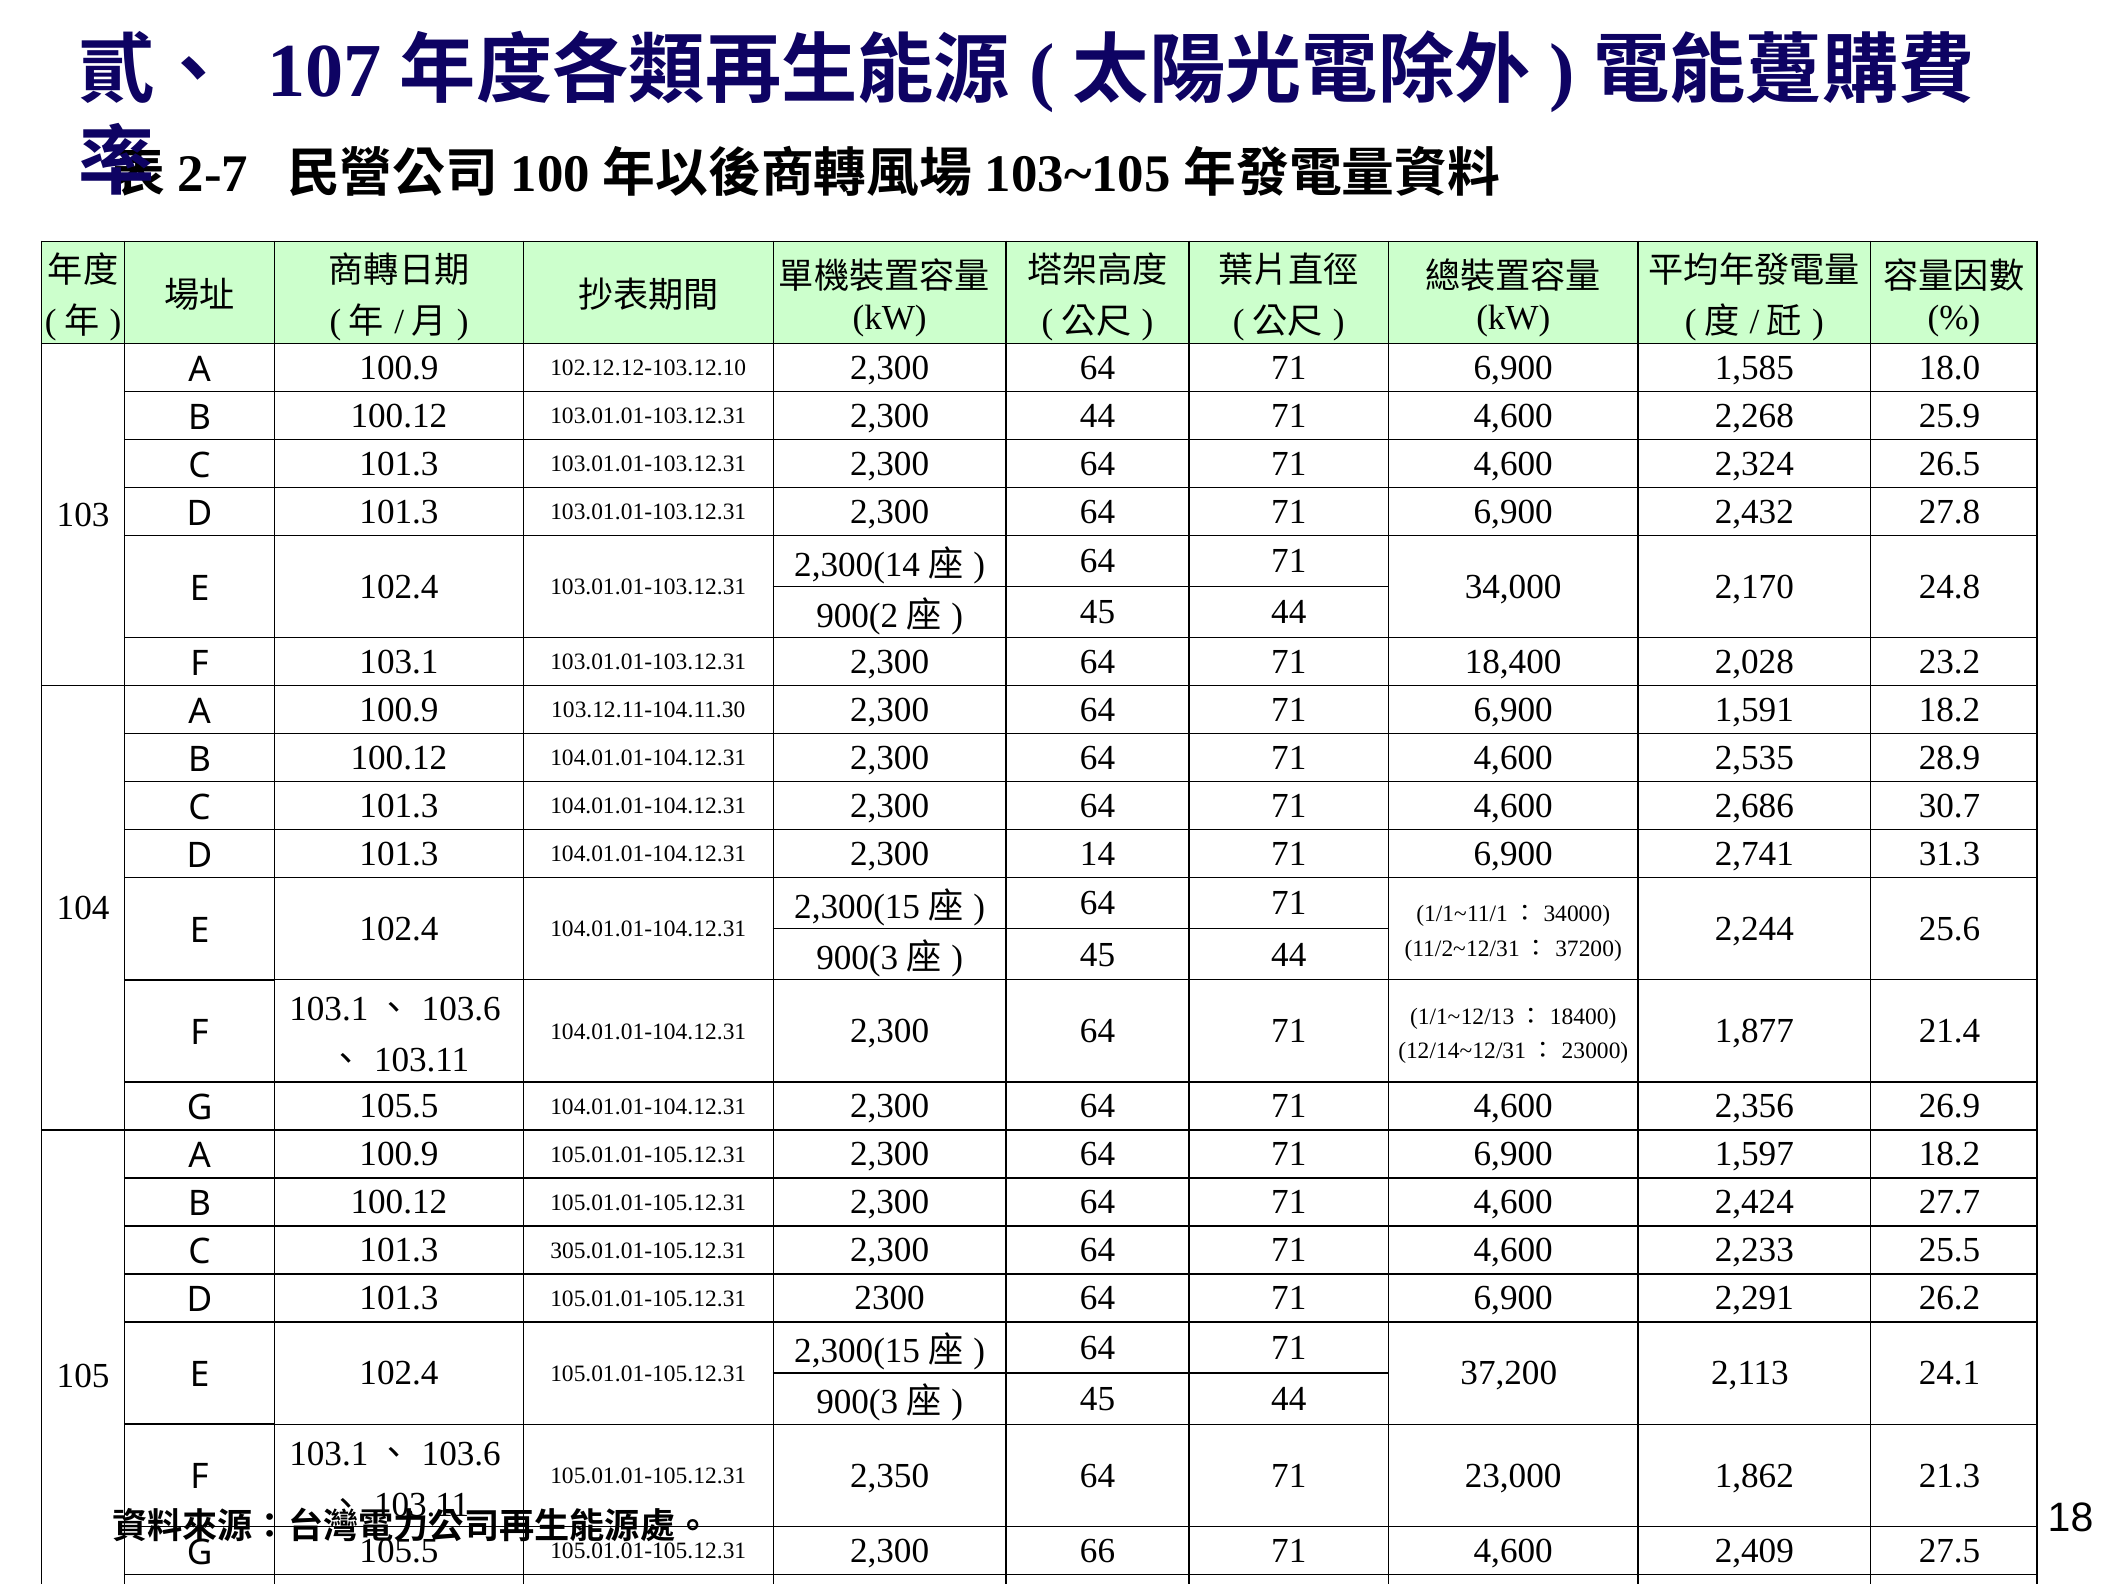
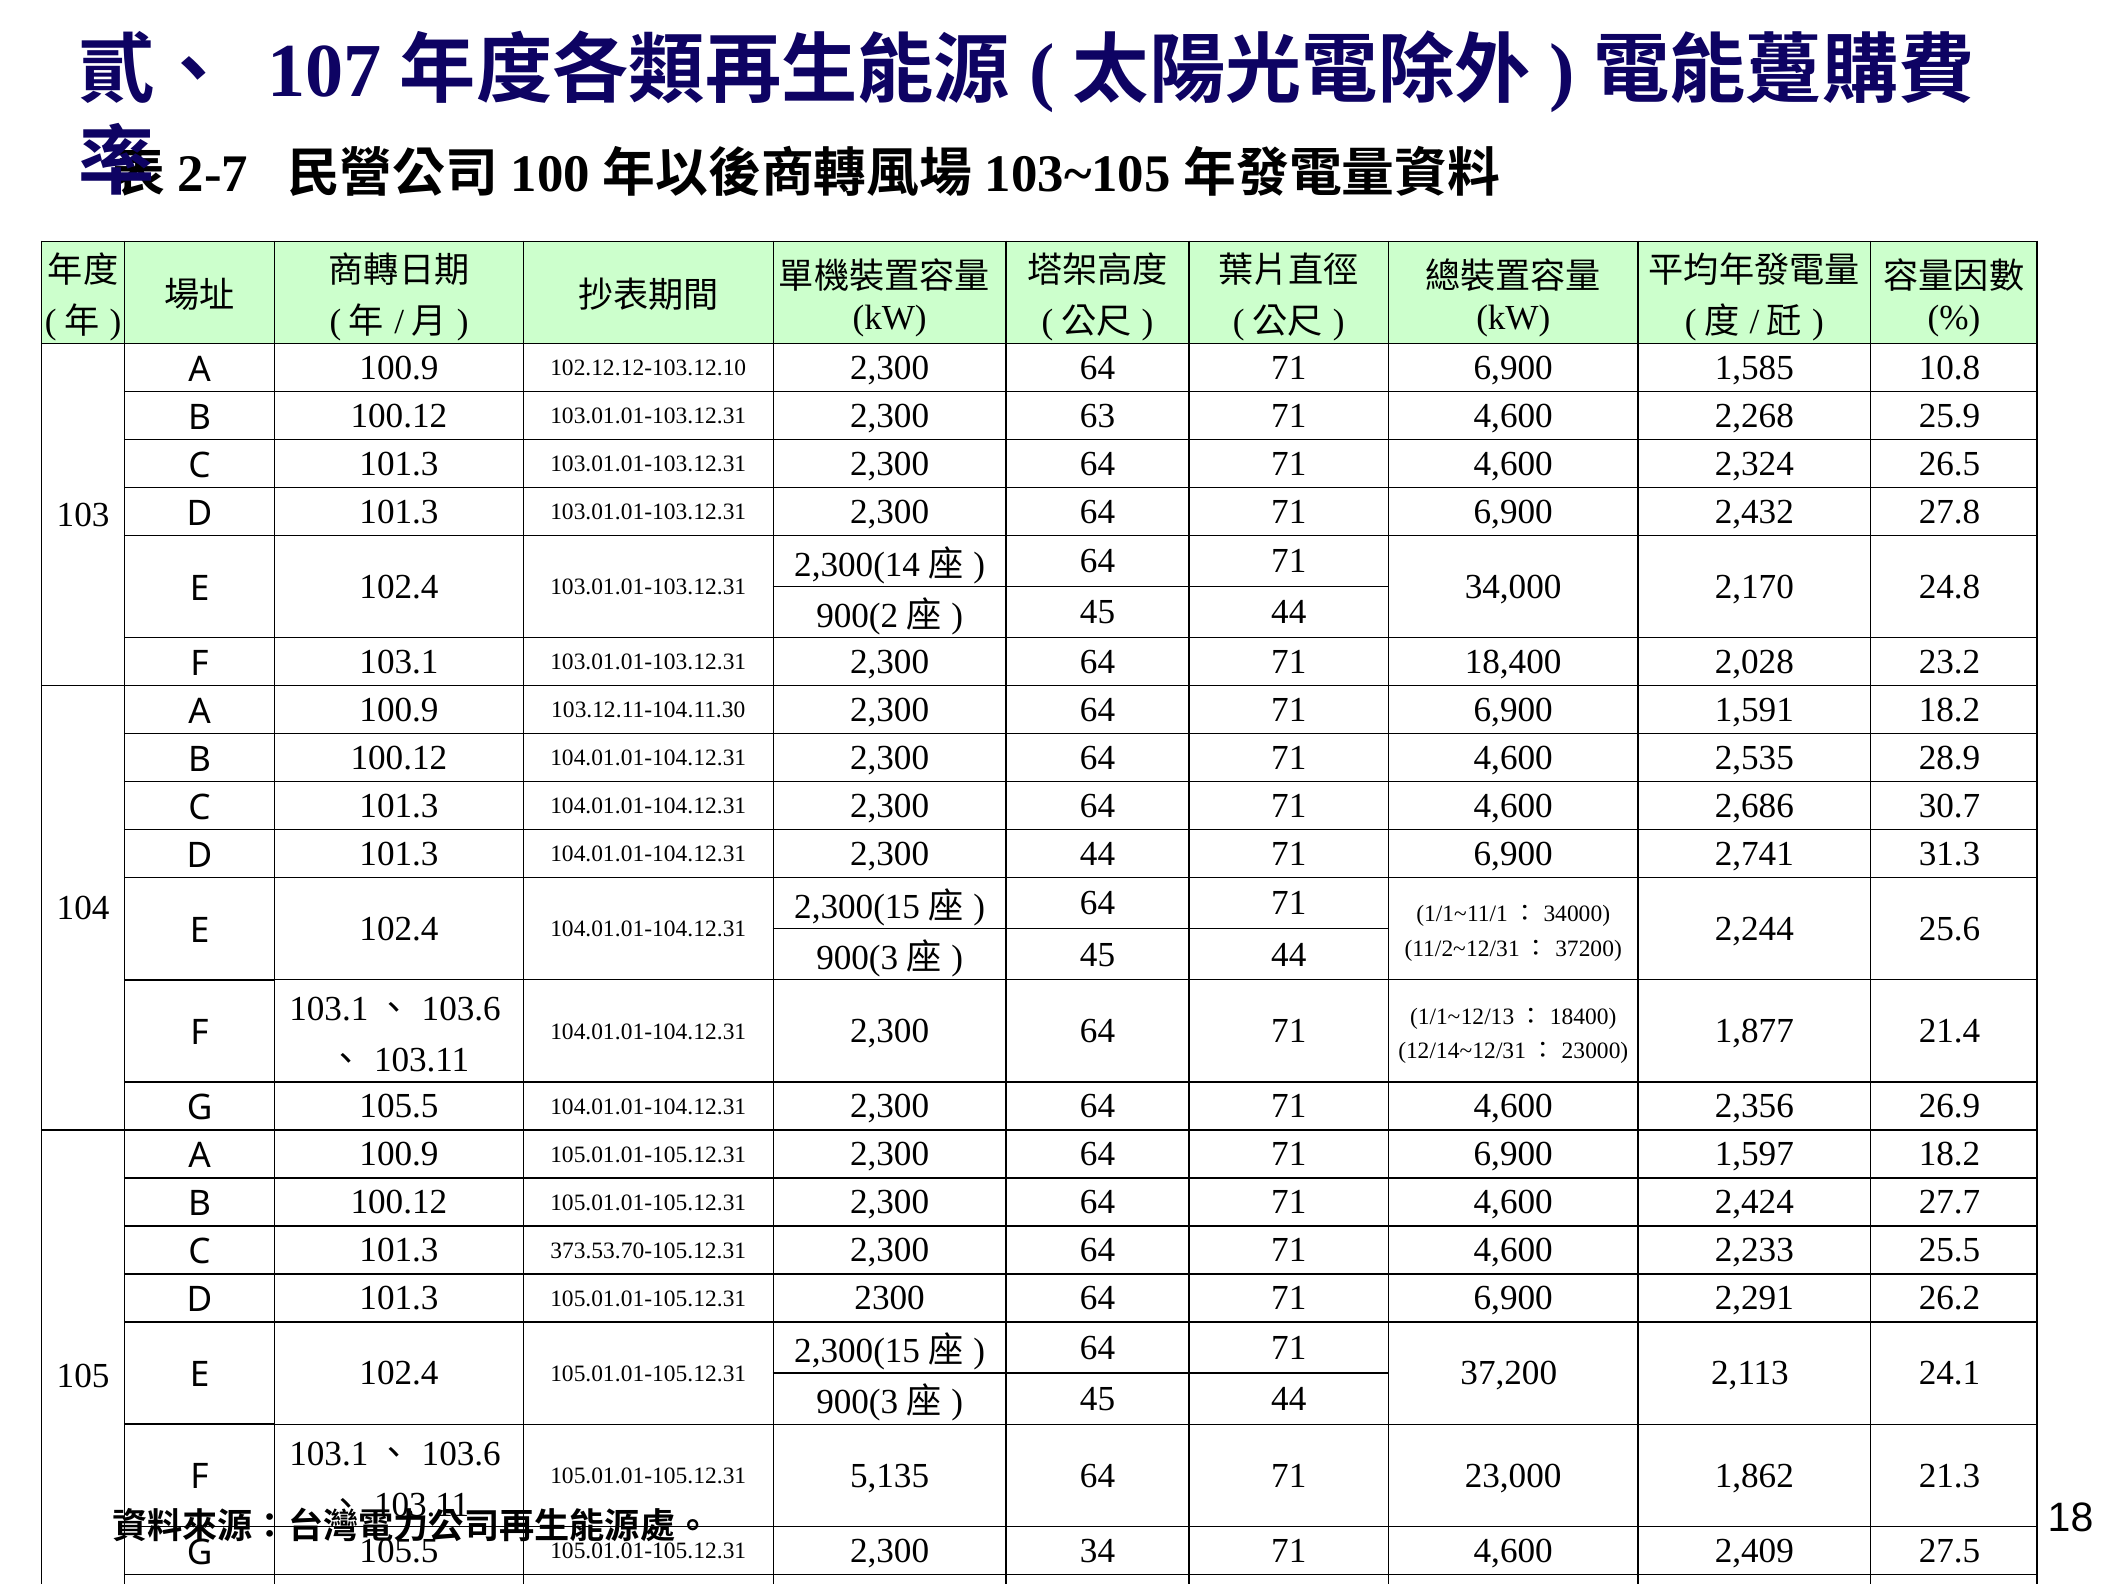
18.0: 18.0 -> 10.8 (1950, 368)
2,300 44: 44 -> 63 (1098, 416)
2,300 14: 14 -> 44 (1098, 854)
305.01.01-105.12.31: 305.01.01-105.12.31 -> 373.53.70-105.12.31 (648, 1250)
2,350: 2,350 -> 5,135 (890, 1475)
66: 66 -> 34 (1098, 1551)
